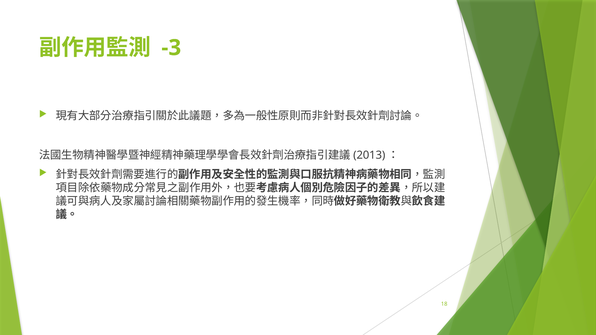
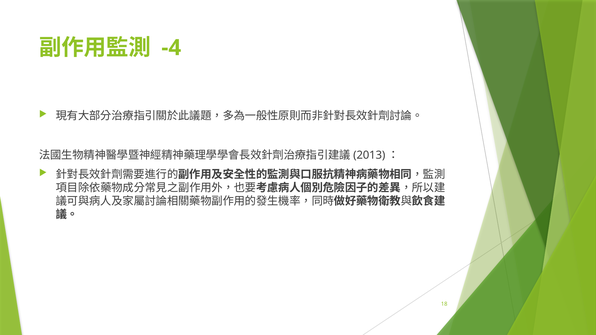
-3: -3 -> -4 (171, 48)
